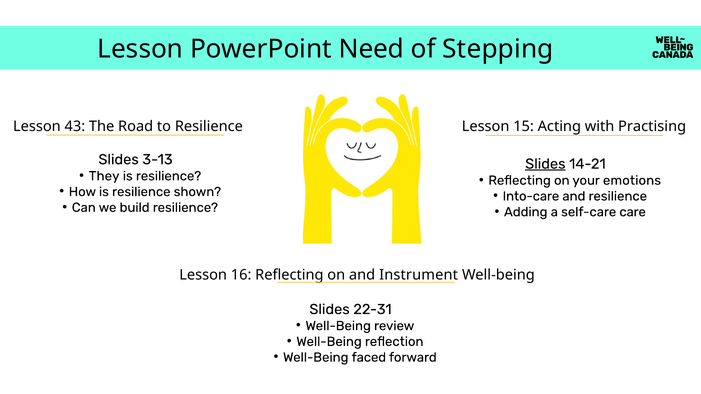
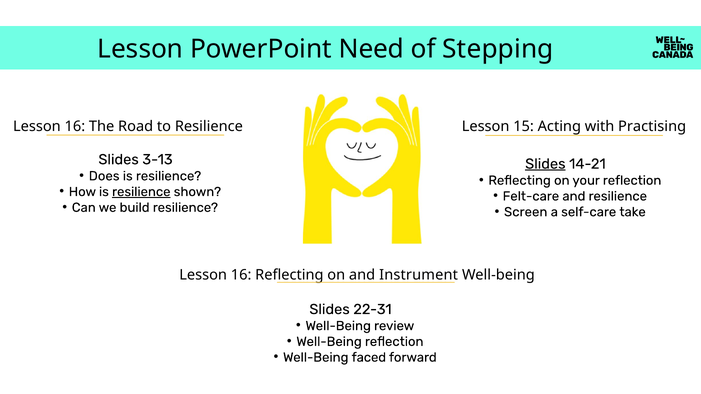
43: 43 -> 16 (75, 126)
They: They -> Does (104, 176)
your emotions: emotions -> reflection (632, 181)
resilience underline: none -> present (141, 192)
Into-care: Into-care -> Felt-care (531, 196)
Adding: Adding -> Screen (526, 212)
care: care -> take (633, 212)
